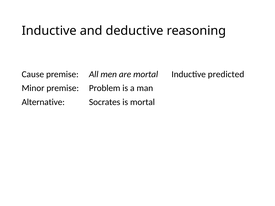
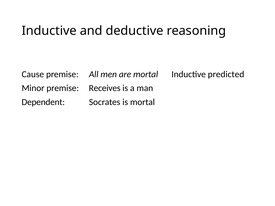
Problem: Problem -> Receives (105, 88)
Alternative: Alternative -> Dependent (43, 102)
